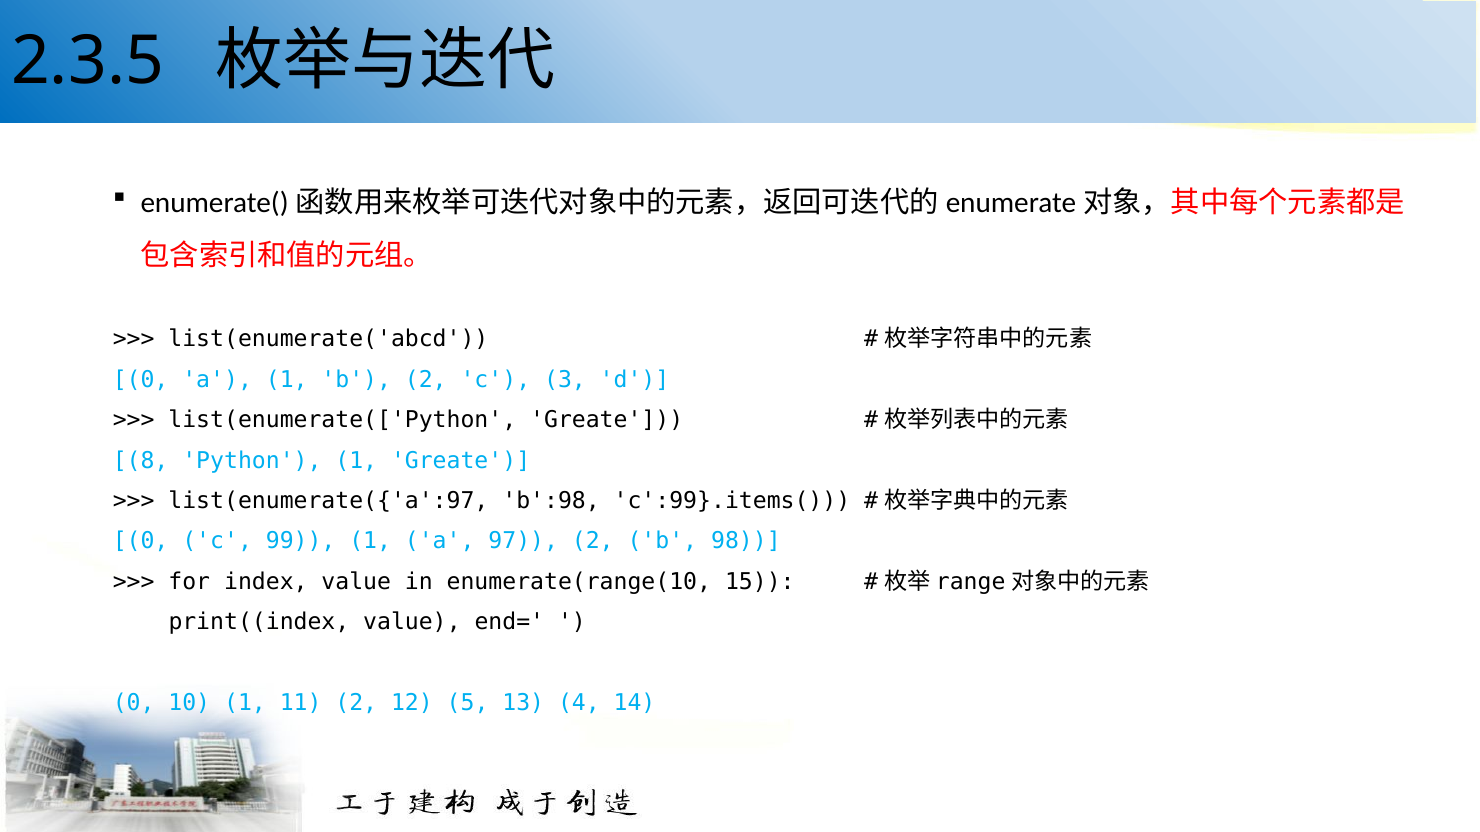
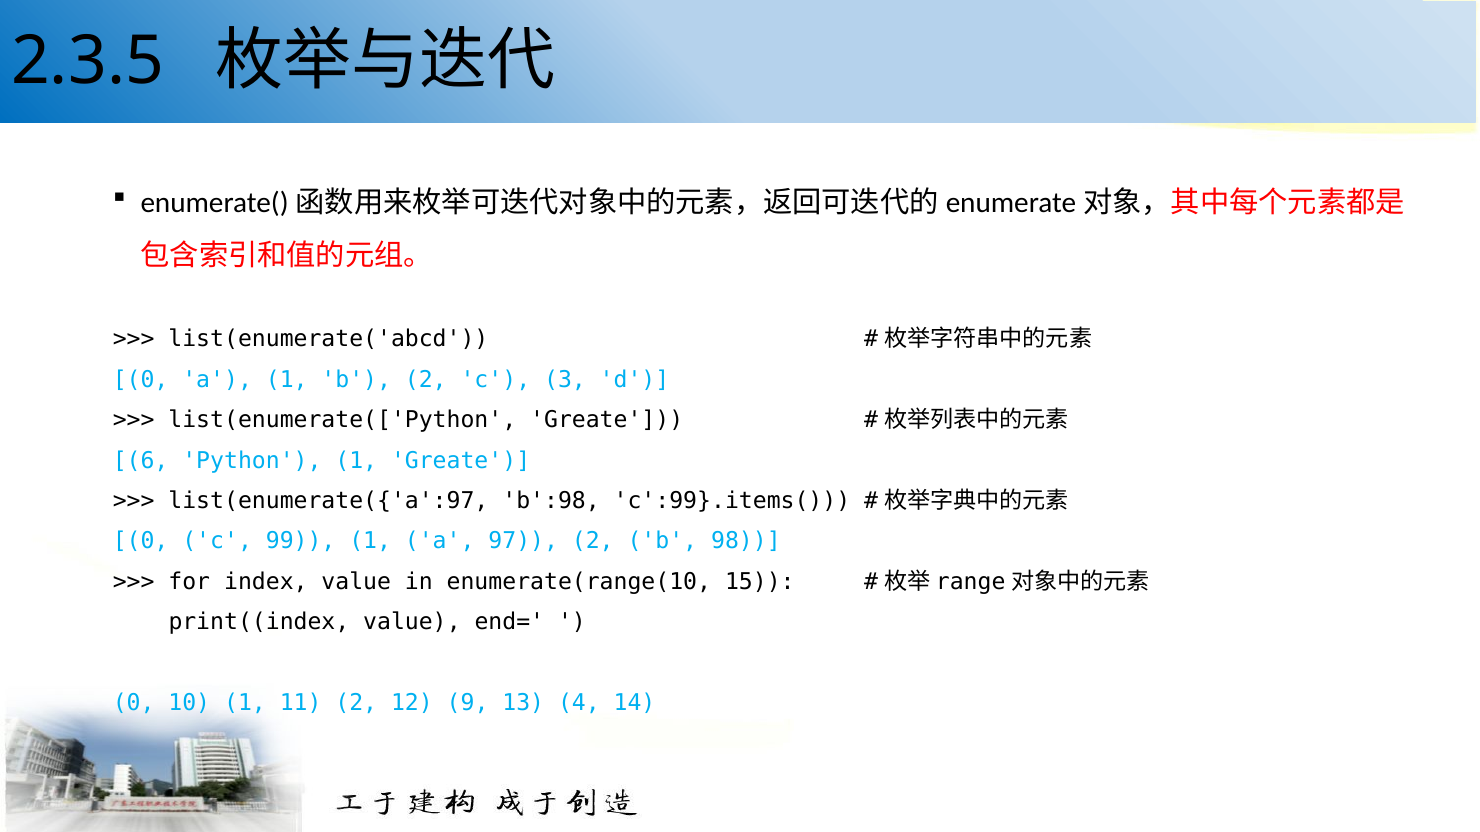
8: 8 -> 6 (141, 461)
5: 5 -> 9 (468, 703)
